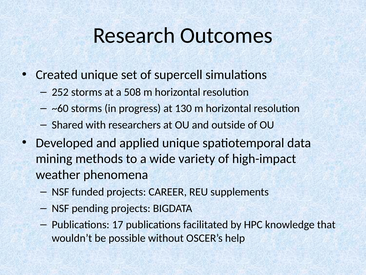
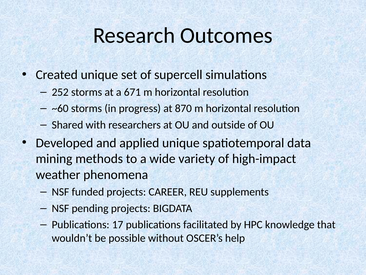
508: 508 -> 671 (132, 92)
130: 130 -> 870 (183, 108)
